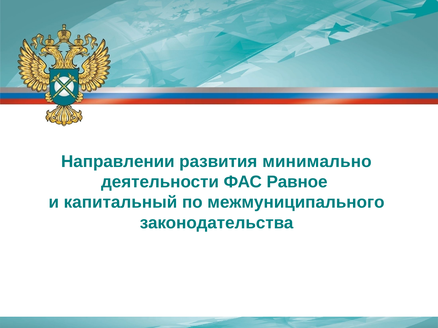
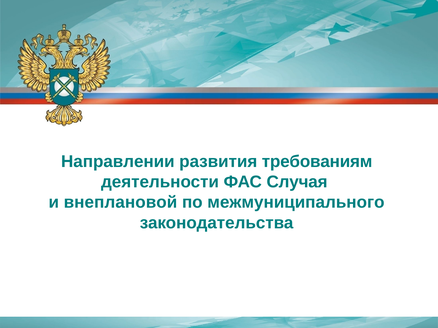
минимально: минимально -> требованиям (317, 162)
Равное: Равное -> Случая (297, 182)
капитальный: капитальный -> внеплановой (120, 203)
